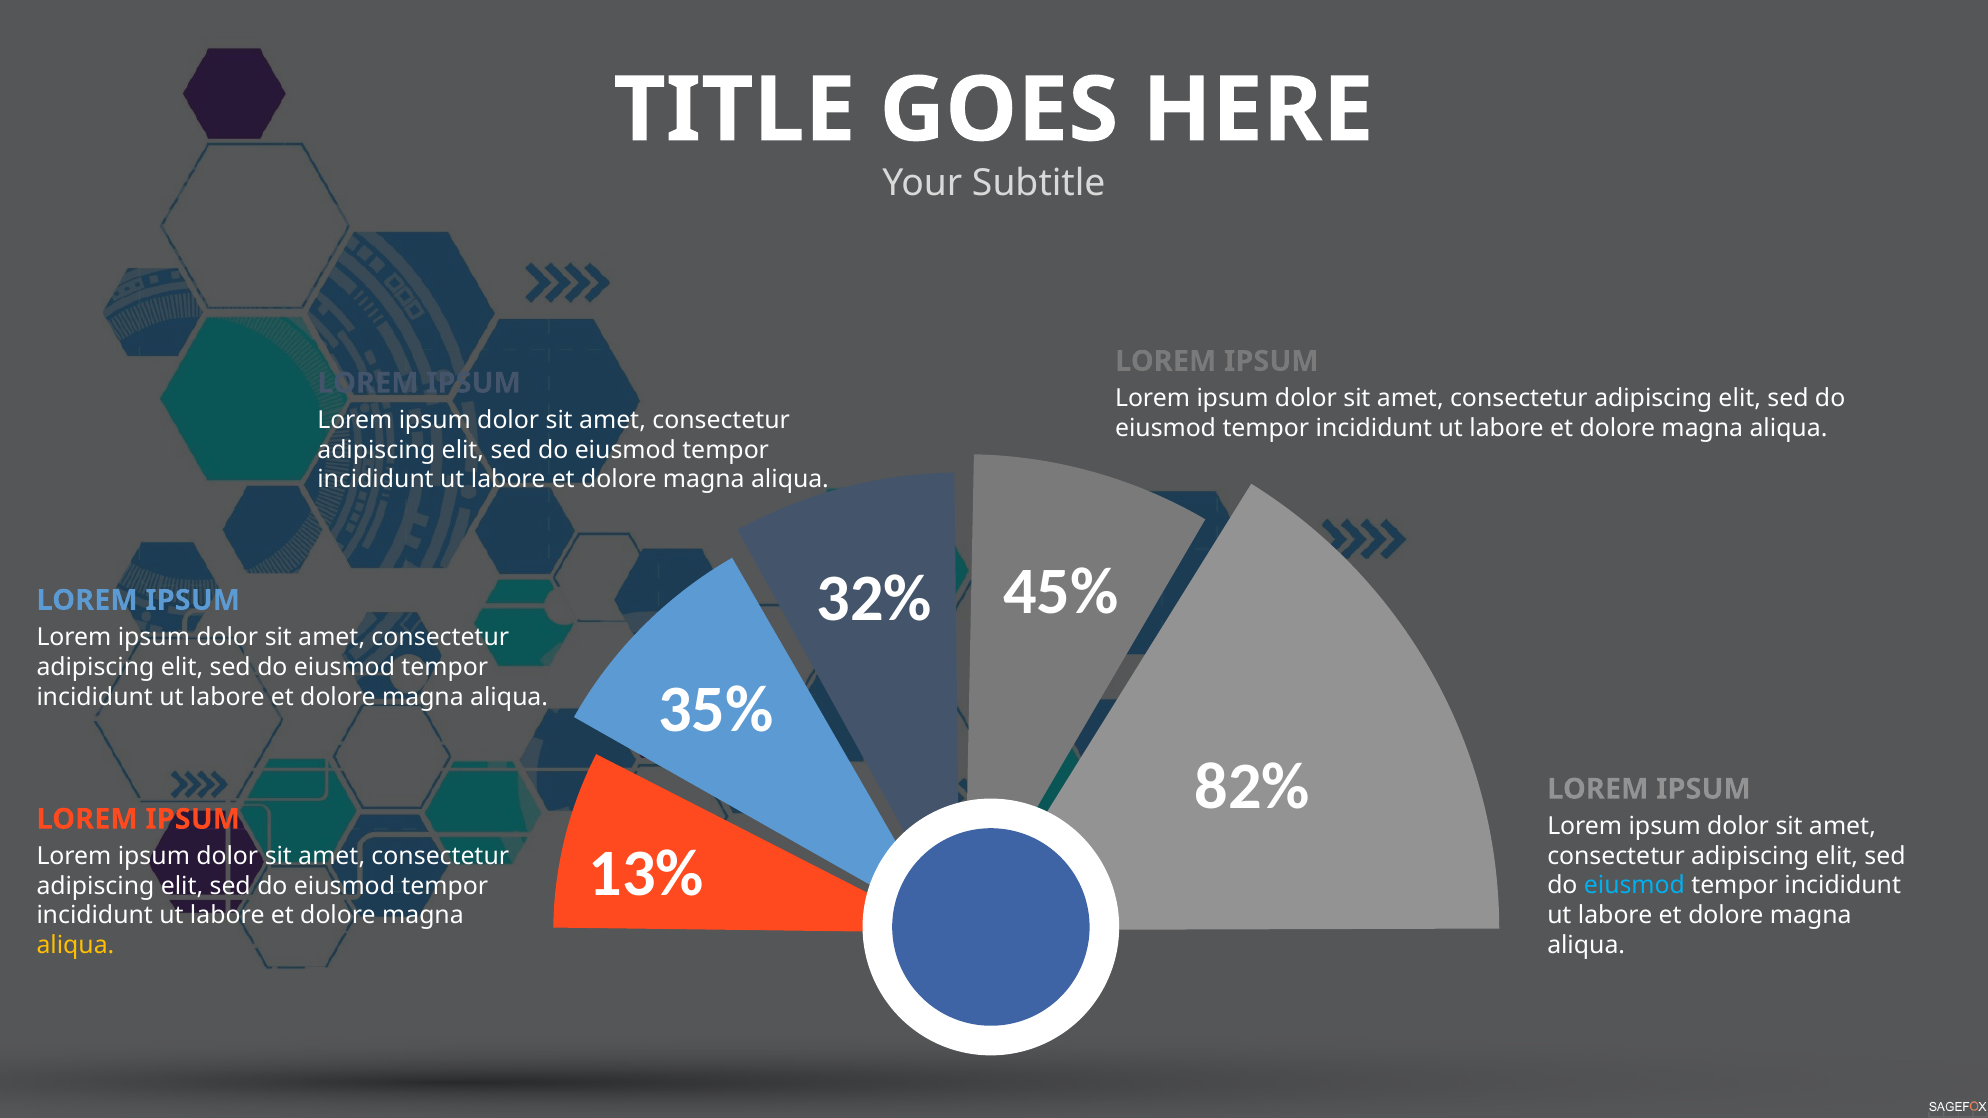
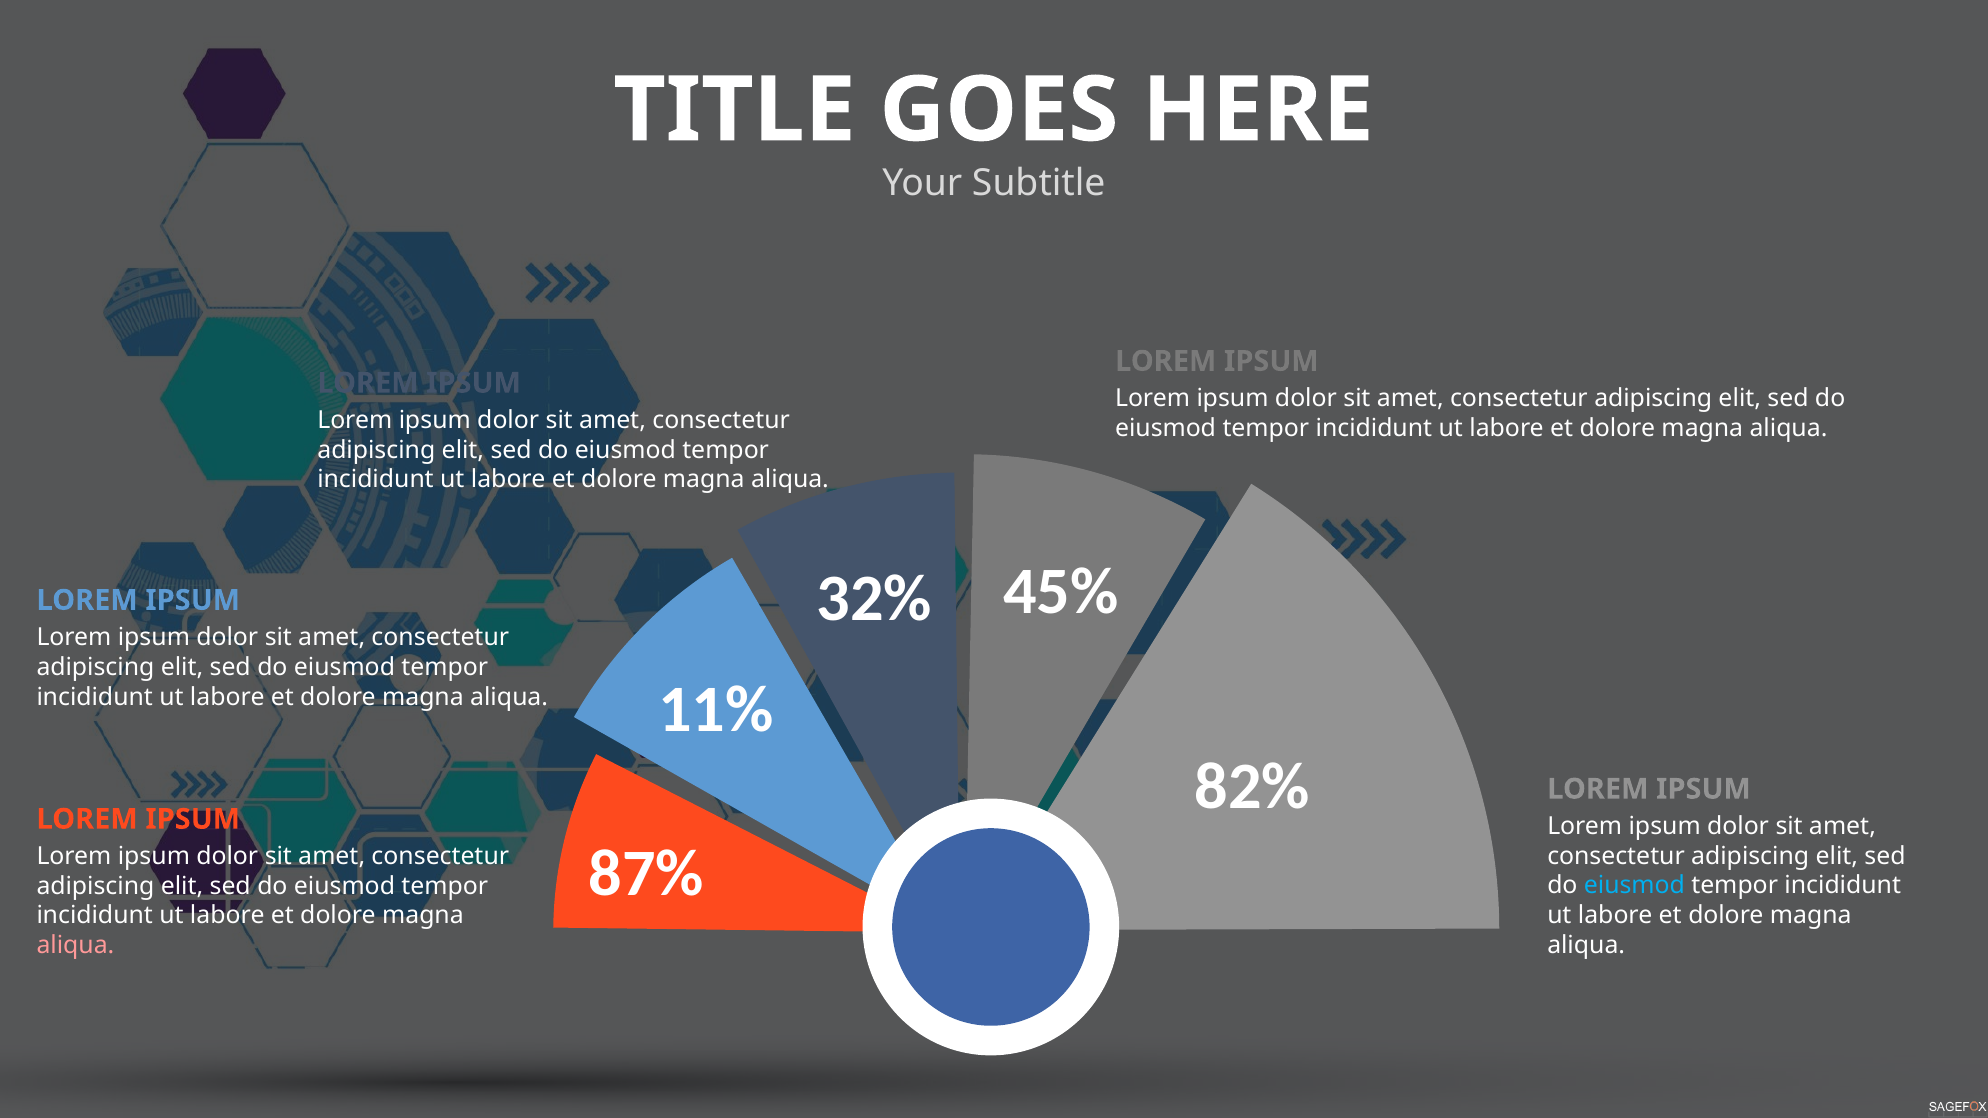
35%: 35% -> 11% (716, 710)
13%: 13% -> 87% (646, 874)
aliqua colour: yellow -> pink (75, 946)
